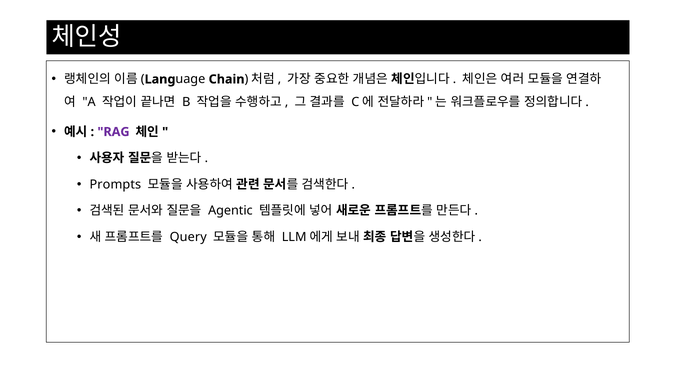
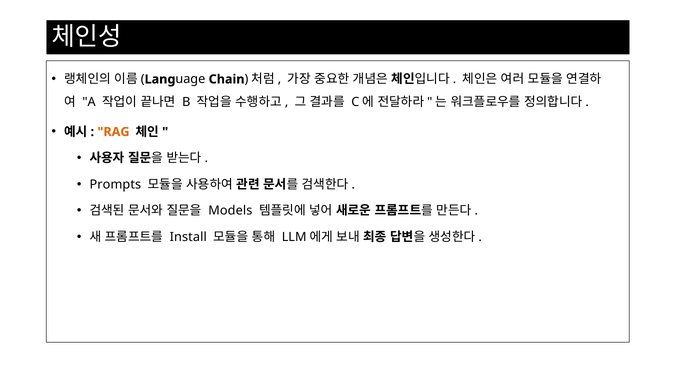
RAG colour: purple -> orange (113, 132)
Agentic: Agentic -> Models (230, 211)
Query: Query -> Install (188, 237)
